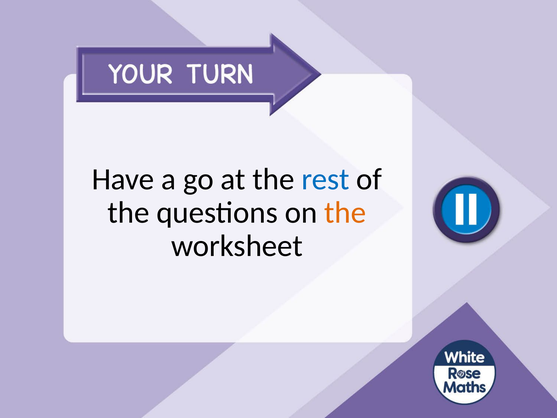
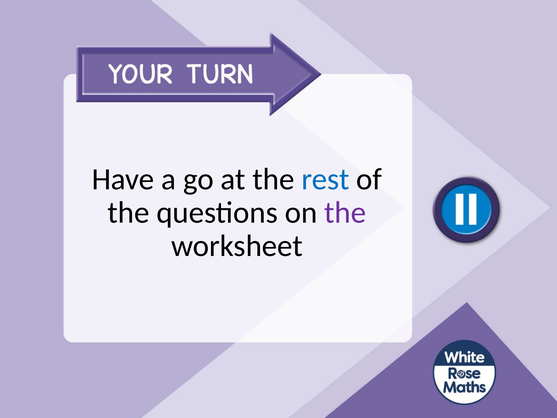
the colour: orange -> purple (345, 213)
